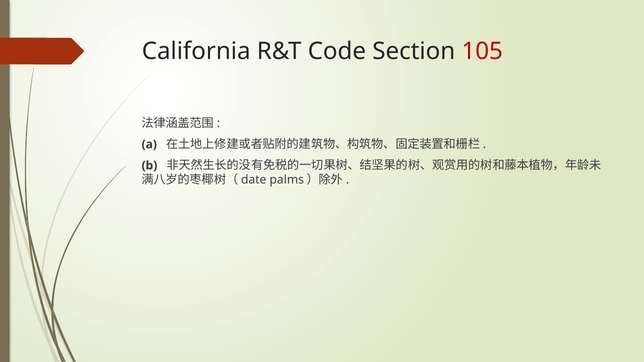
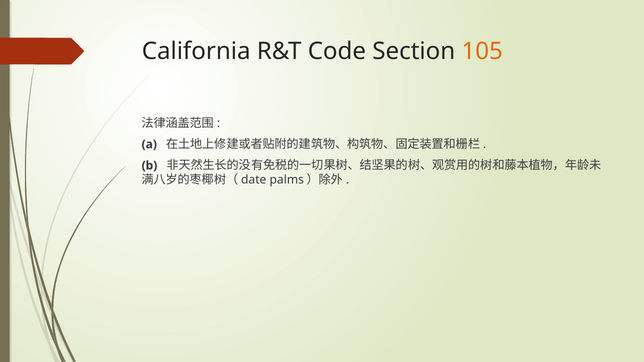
105 colour: red -> orange (482, 52)
